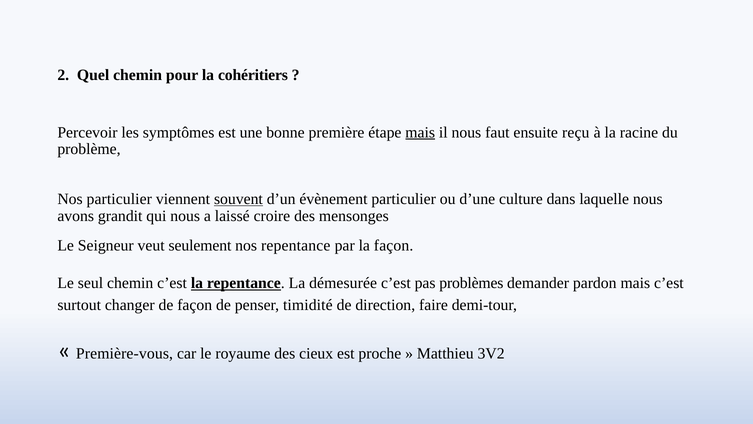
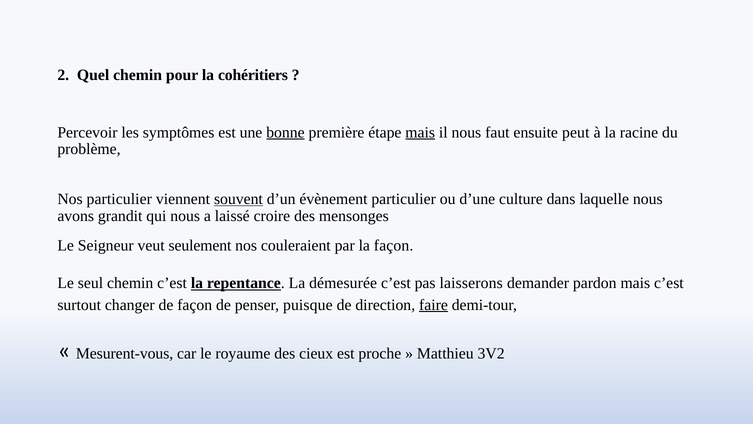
bonne underline: none -> present (285, 132)
reçu: reçu -> peut (576, 132)
nos repentance: repentance -> couleraient (296, 246)
problèmes: problèmes -> laisserons (471, 283)
timidité: timidité -> puisque (308, 305)
faire underline: none -> present (433, 305)
Première-vous: Première-vous -> Mesurent-vous (125, 353)
